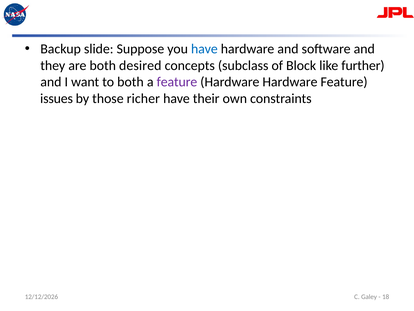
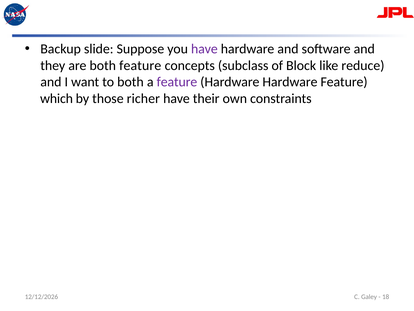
have colour: blue -> purple (204, 49)
both desired: desired -> feature (140, 65)
further: further -> reduce (363, 65)
issues: issues -> which (57, 99)
